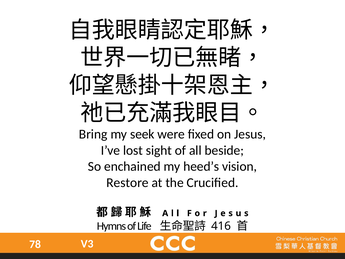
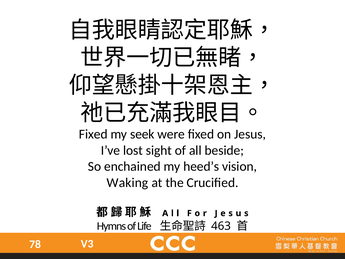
Bring: Bring -> Fixed (93, 134)
Restore: Restore -> Waking (127, 182)
416: 416 -> 463 (221, 226)
